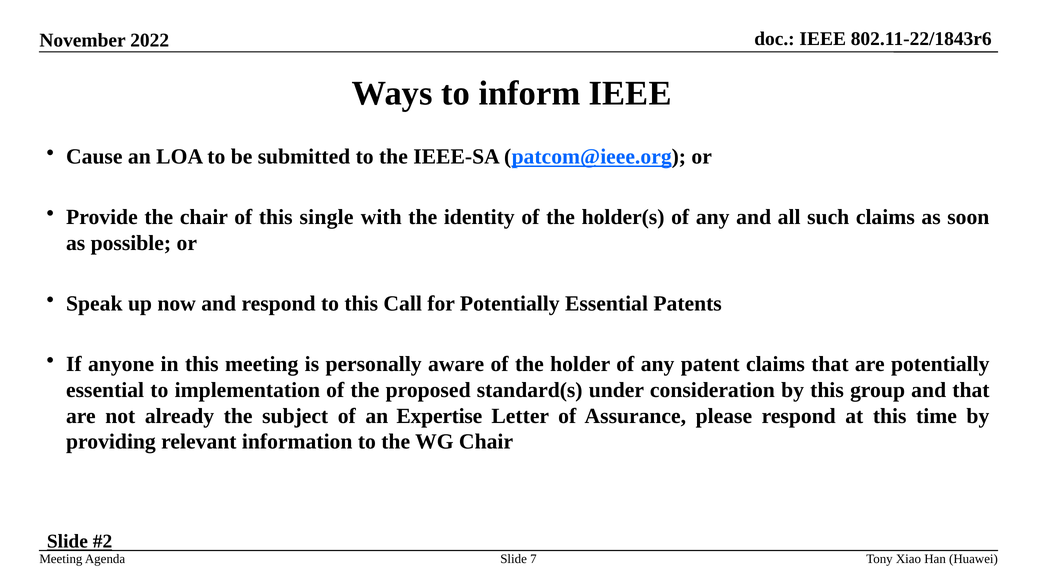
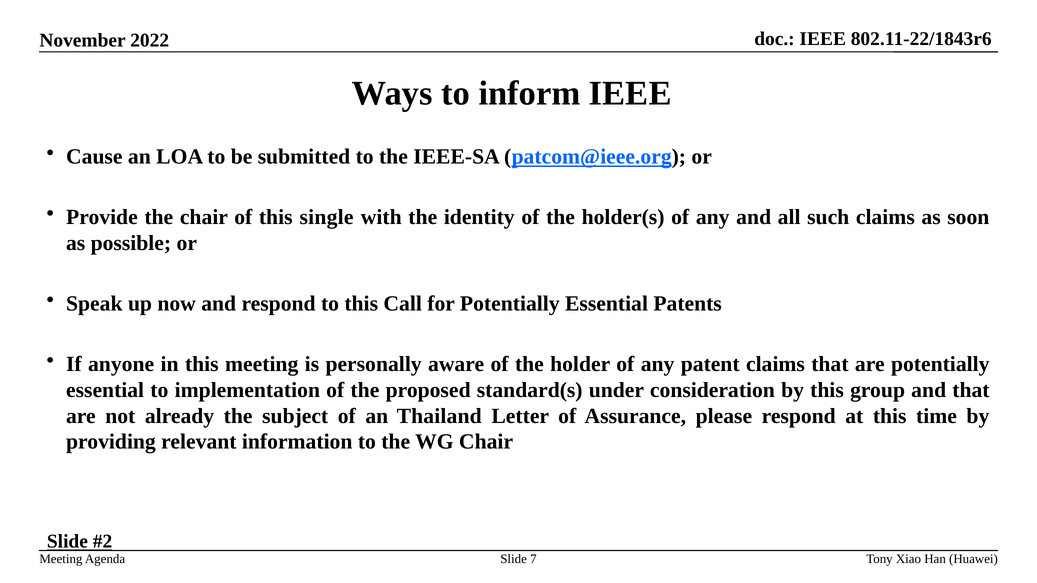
Expertise: Expertise -> Thailand (439, 416)
